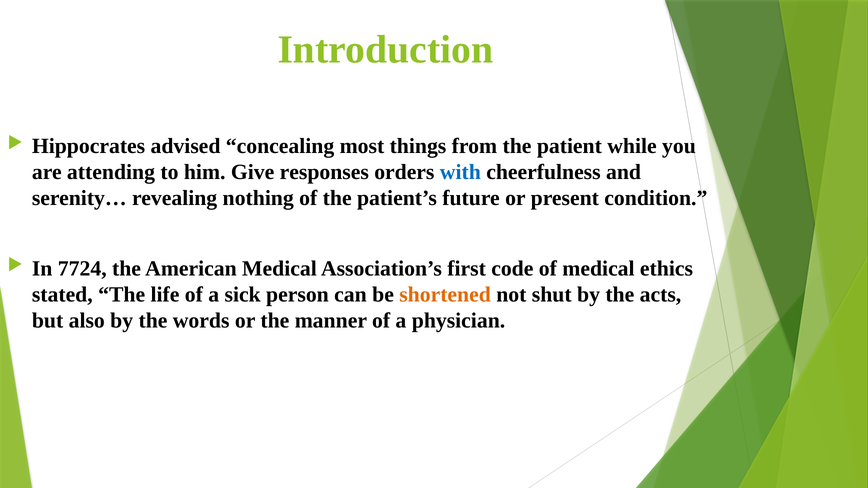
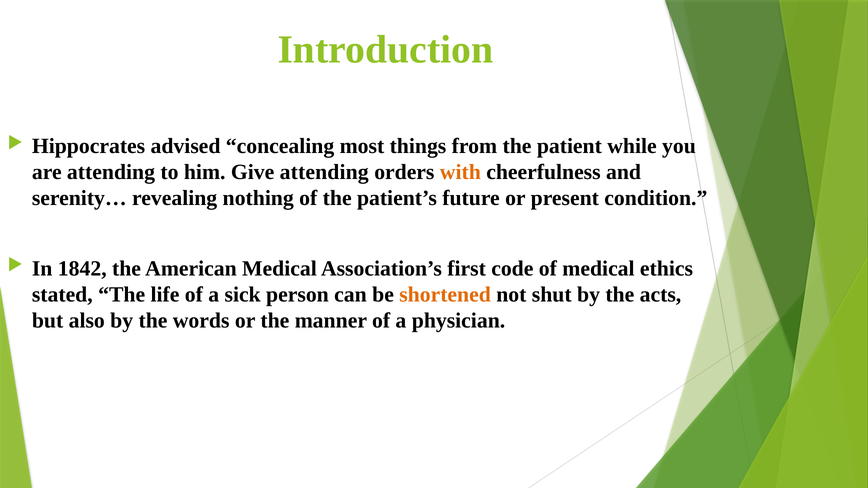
Give responses: responses -> attending (324, 172)
with colour: blue -> orange (460, 172)
7724: 7724 -> 1842 (82, 269)
